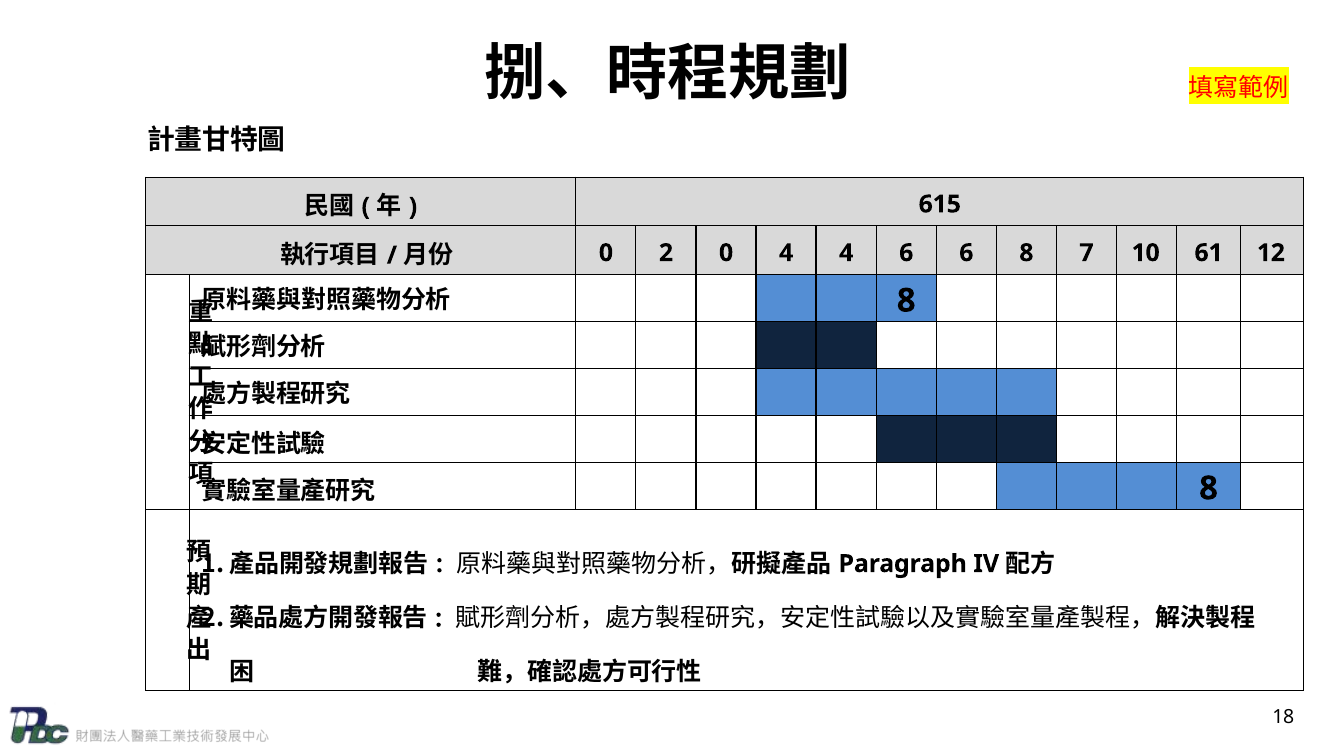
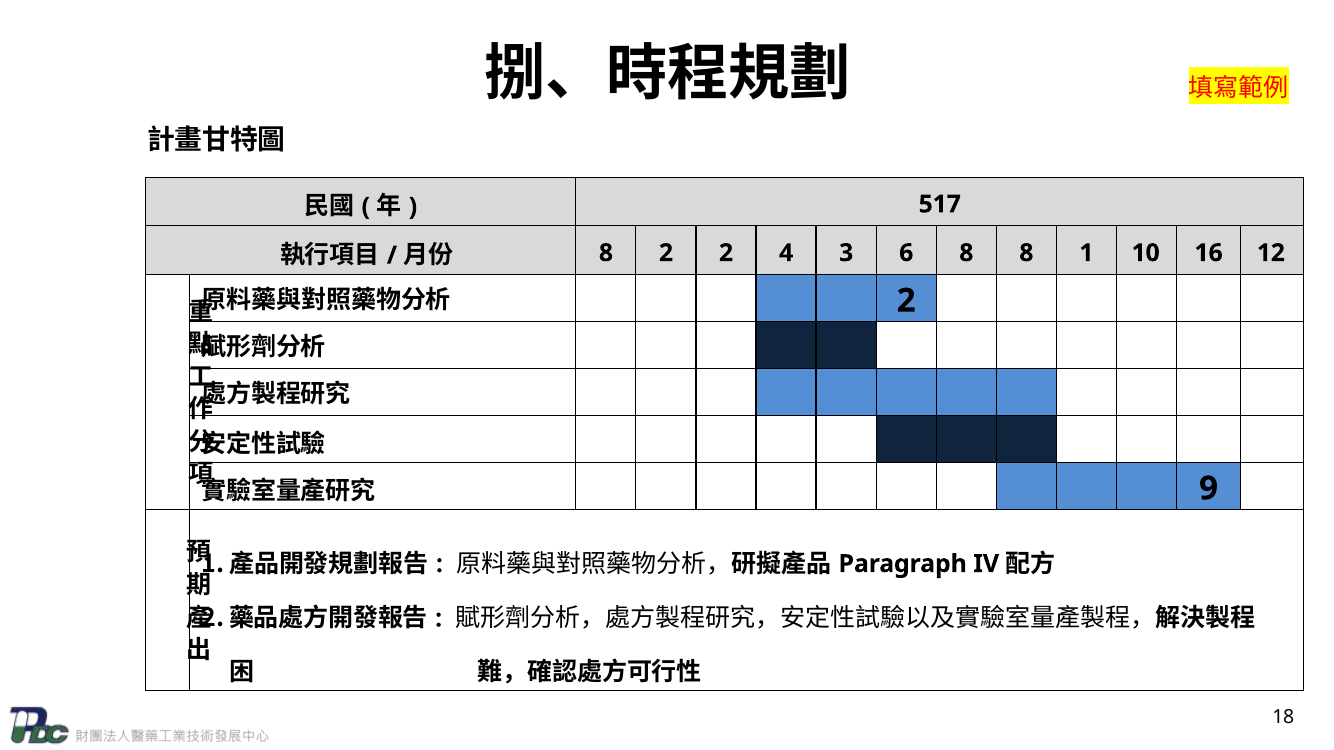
615: 615 -> 517 (940, 204)
0: 0 -> 8 (606, 253)
2 0: 0 -> 2 (726, 253)
4 4: 4 -> 3 (846, 253)
6 6: 6 -> 8 (966, 253)
7: 7 -> 1 (1086, 253)
61: 61 -> 16 (1209, 253)
8: 8 -> 2 (906, 301)
8: 8 -> 9 (1209, 489)
